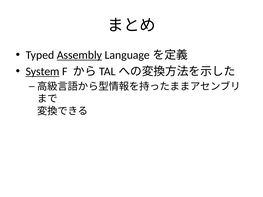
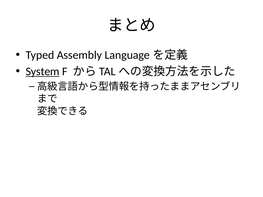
Assembly underline: present -> none (79, 55)
